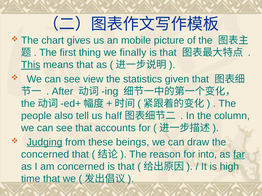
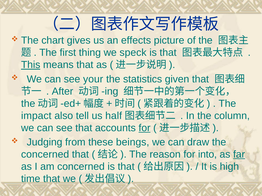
mobile: mobile -> effects (136, 41)
finally: finally -> speck (133, 53)
view: view -> your (93, 79)
people: people -> impact (36, 116)
for underline: none -> present (145, 128)
Judging underline: present -> none (45, 142)
